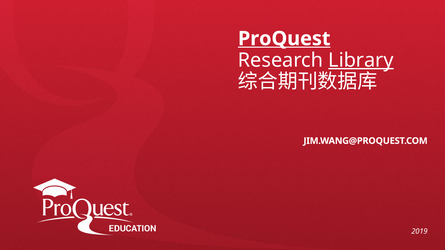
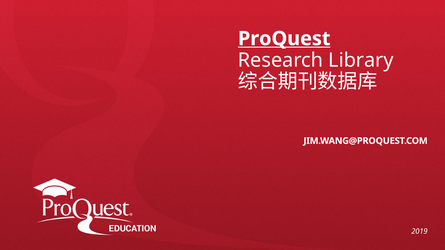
Library underline: present -> none (361, 60)
